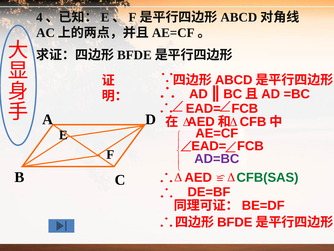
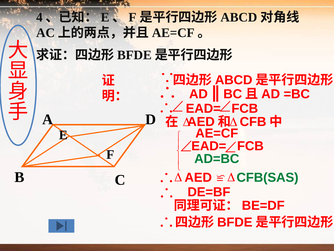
AD=BC colour: purple -> green (217, 159)
